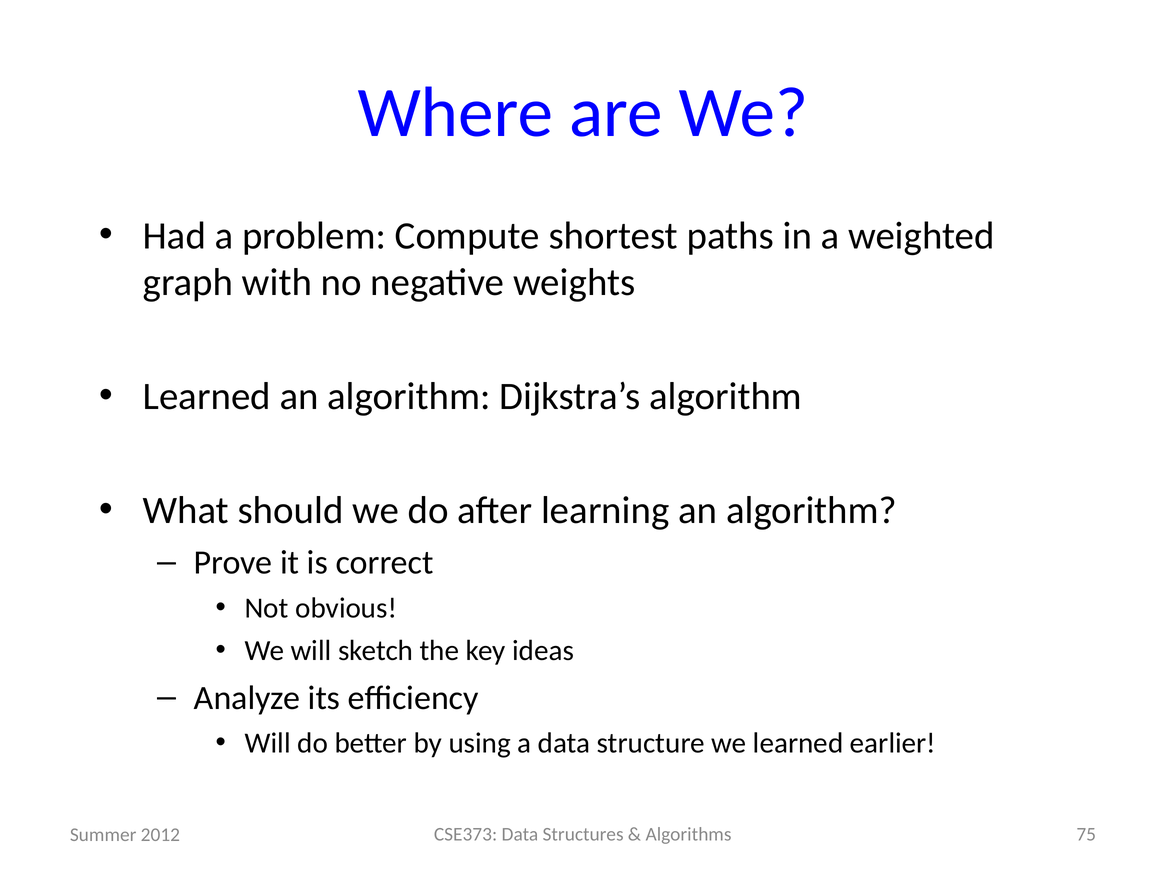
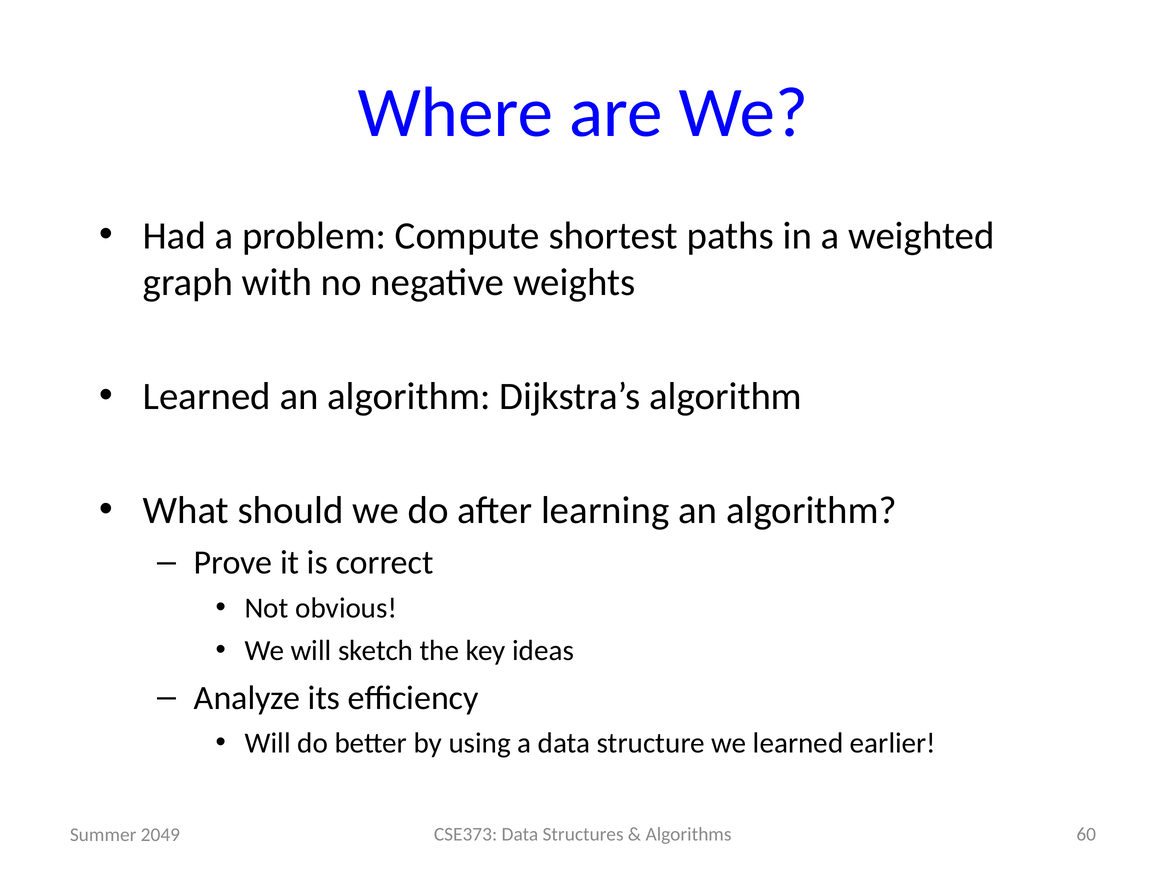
75: 75 -> 60 (1086, 835)
2012: 2012 -> 2049 (160, 835)
